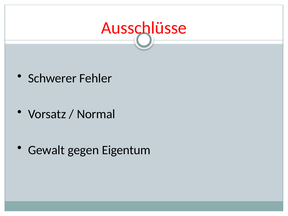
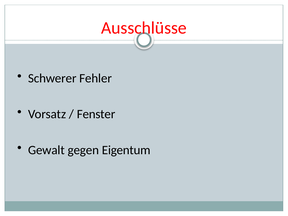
Normal: Normal -> Fenster (96, 114)
